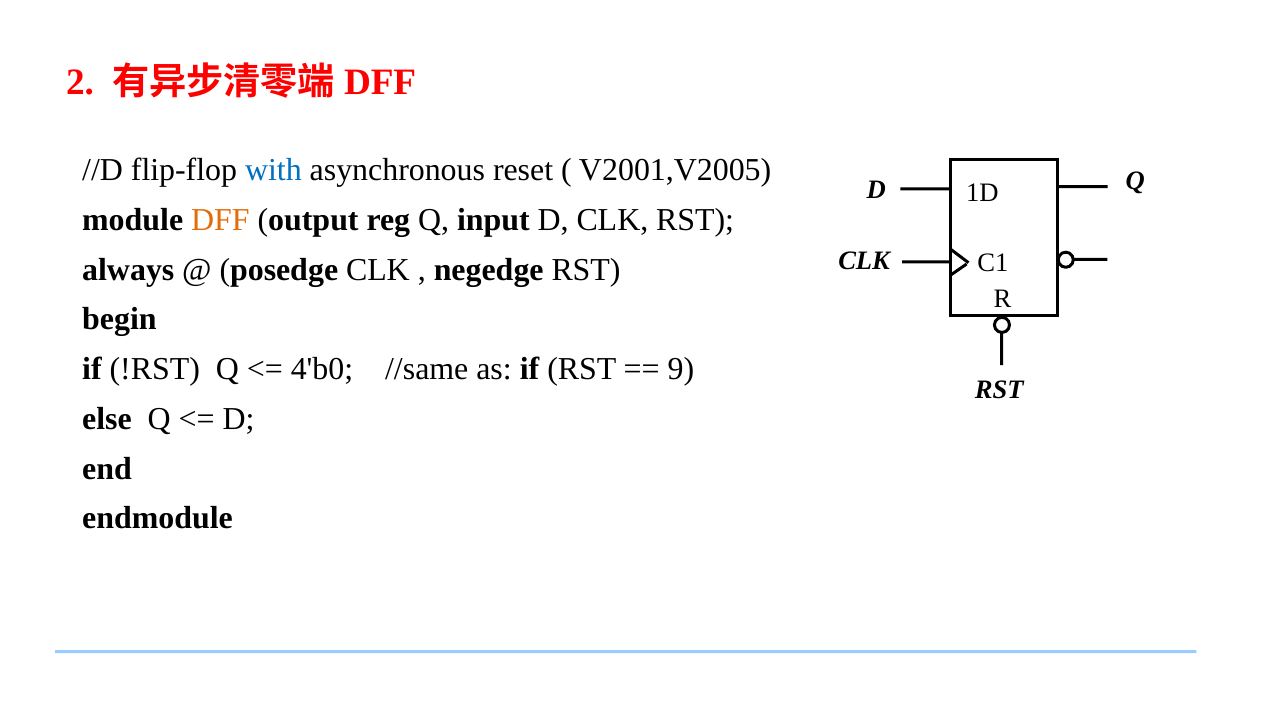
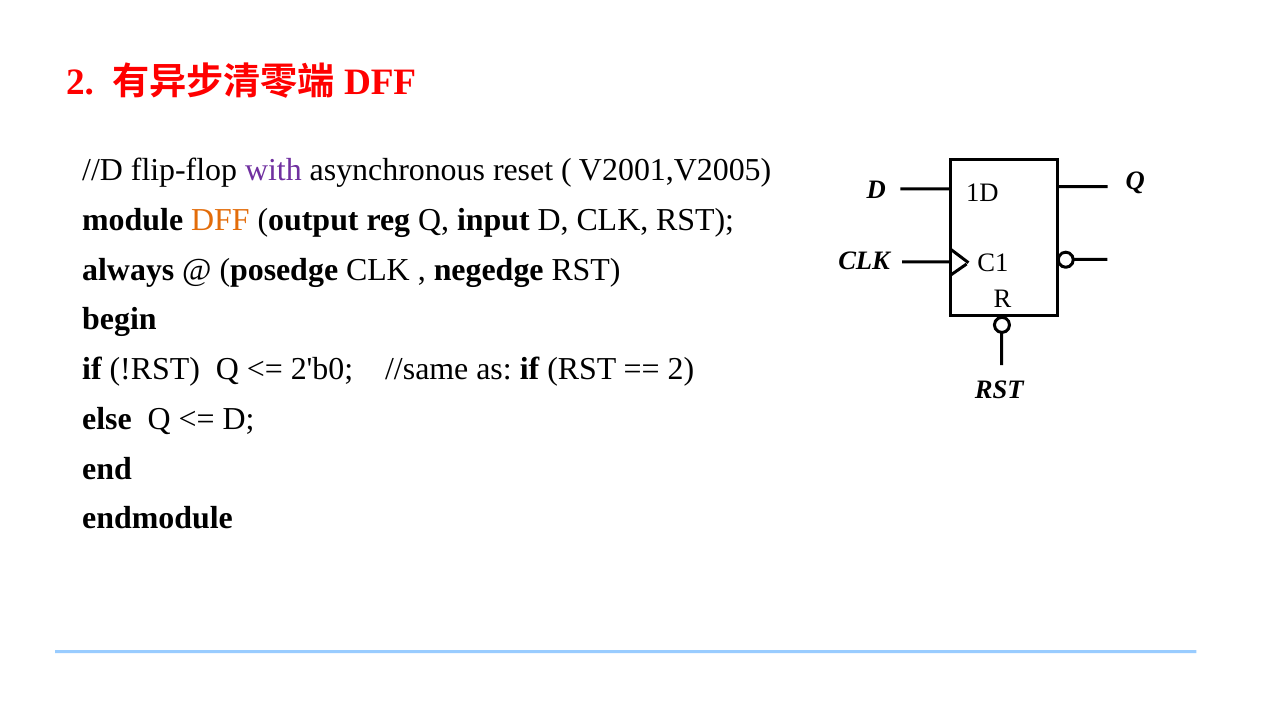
with colour: blue -> purple (273, 170)
4'b0: 4'b0 -> 2'b0 (322, 369)
9: 9 -> 2 (681, 369)
